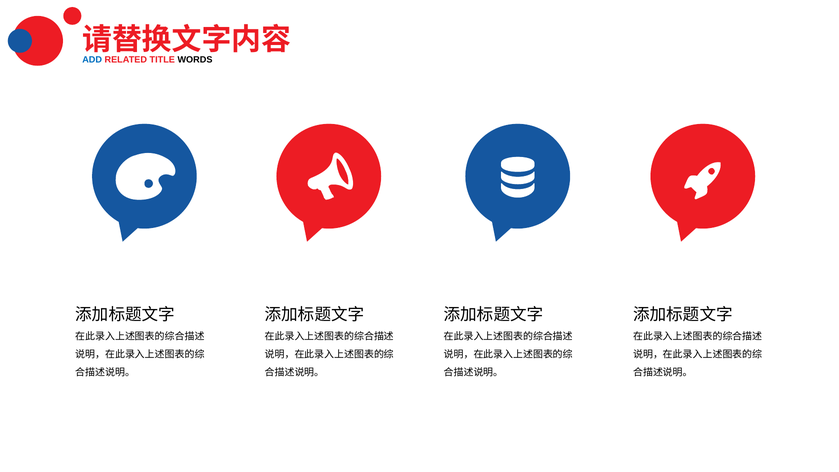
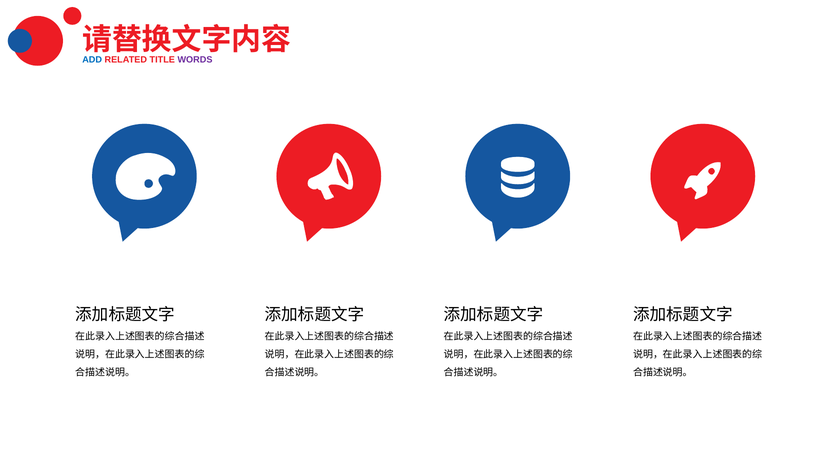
WORDS colour: black -> purple (195, 60)
